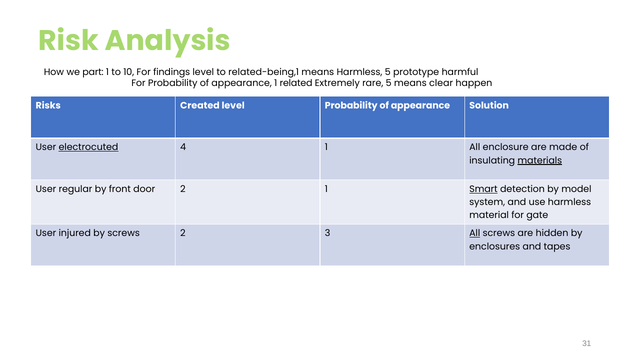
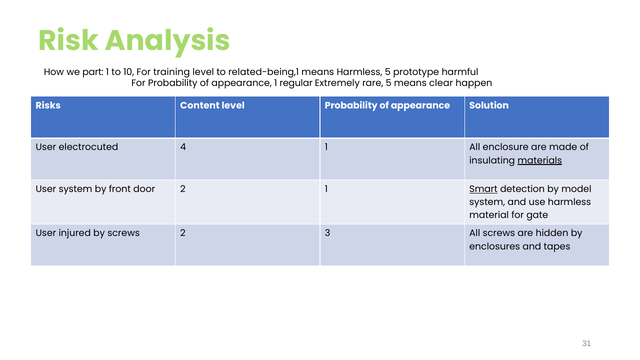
findings: findings -> training (172, 72)
related: related -> regular (296, 83)
Created: Created -> Content (200, 106)
electrocuted underline: present -> none (88, 147)
User regular: regular -> system (75, 189)
All underline: present -> none (475, 233)
